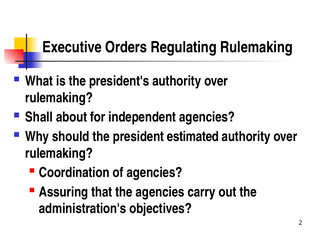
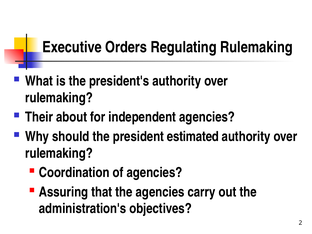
Shall: Shall -> Their (39, 117)
